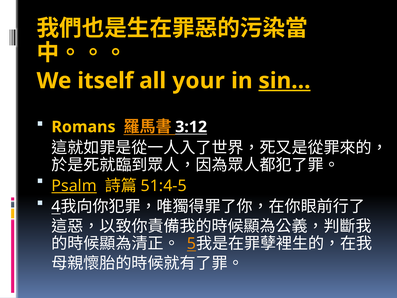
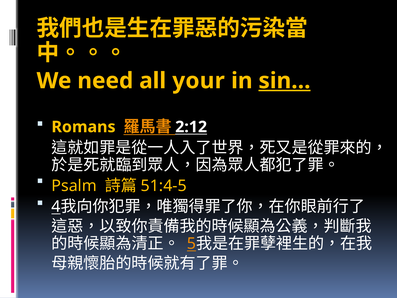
itself: itself -> need (105, 81)
3:12: 3:12 -> 2:12 (191, 127)
Psalm underline: present -> none (74, 186)
